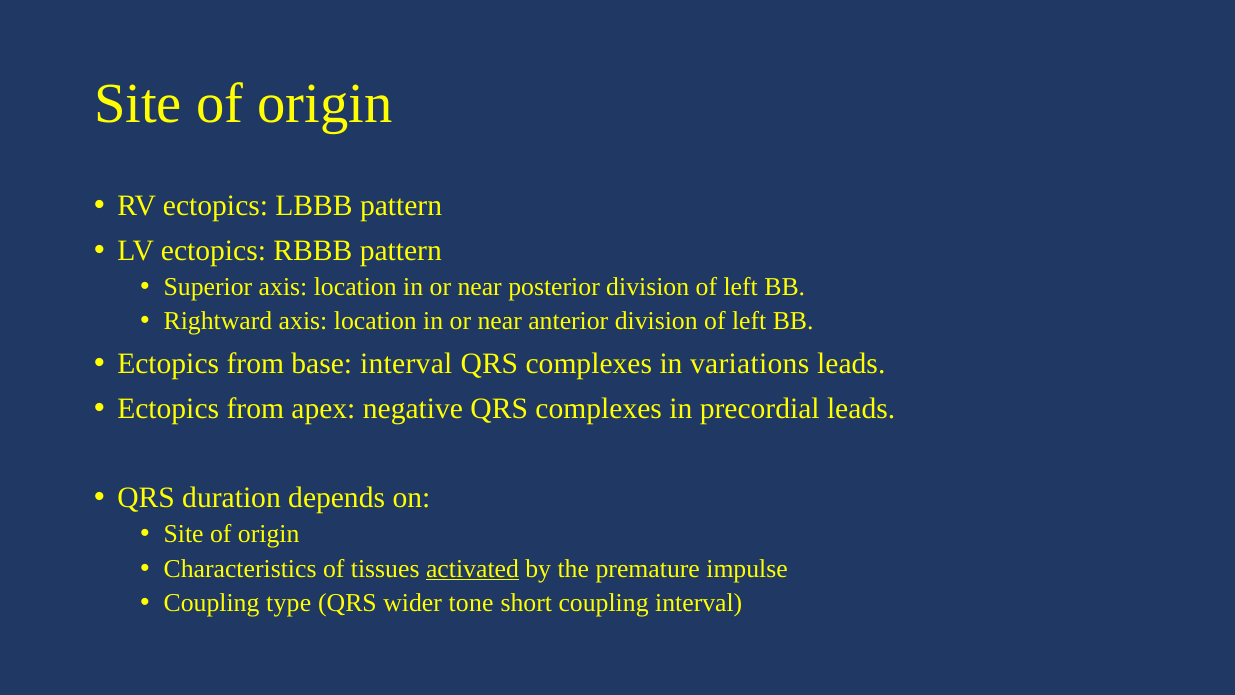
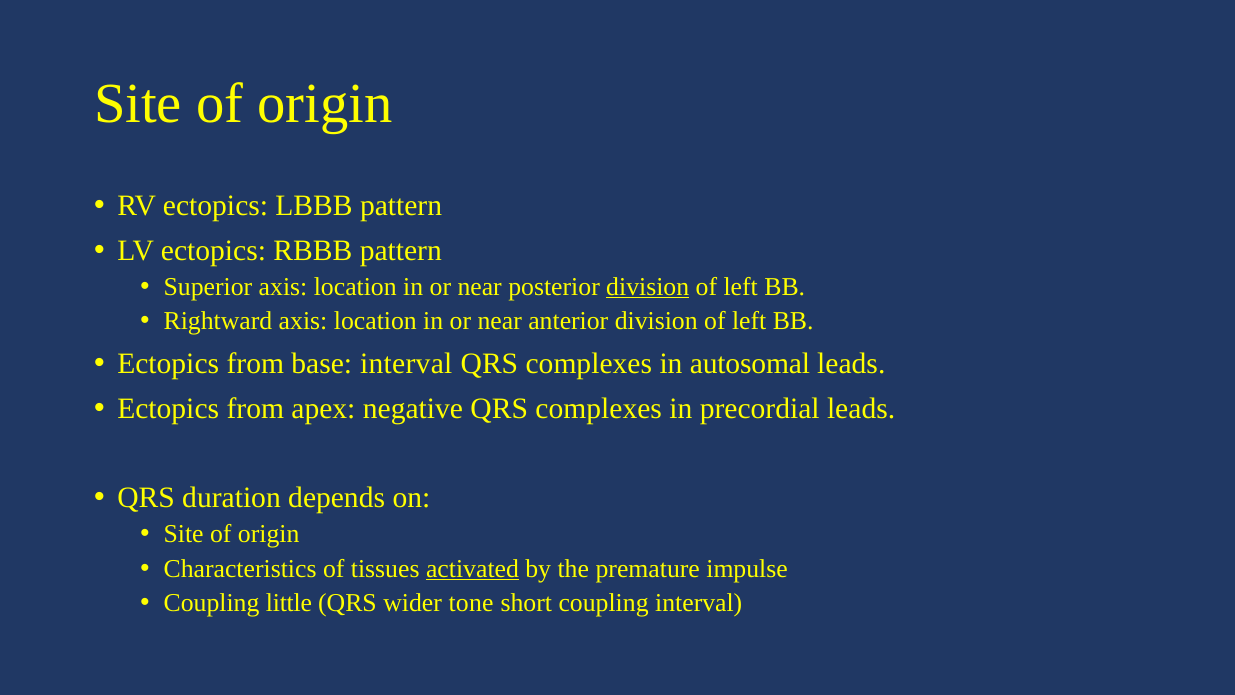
division underline: none -> present (648, 286)
variations: variations -> autosomal (750, 363)
type: type -> little (289, 603)
